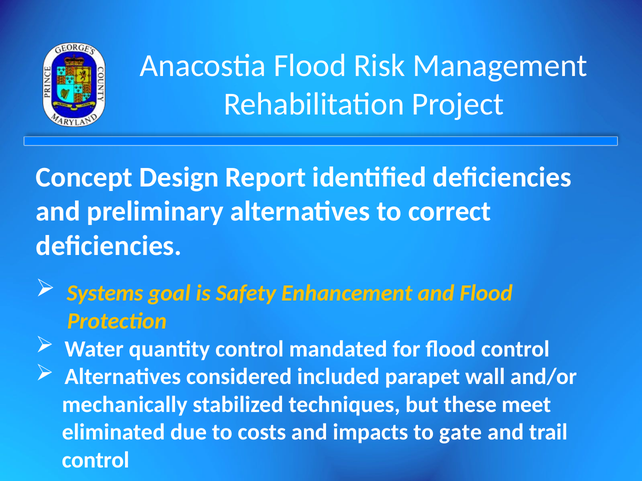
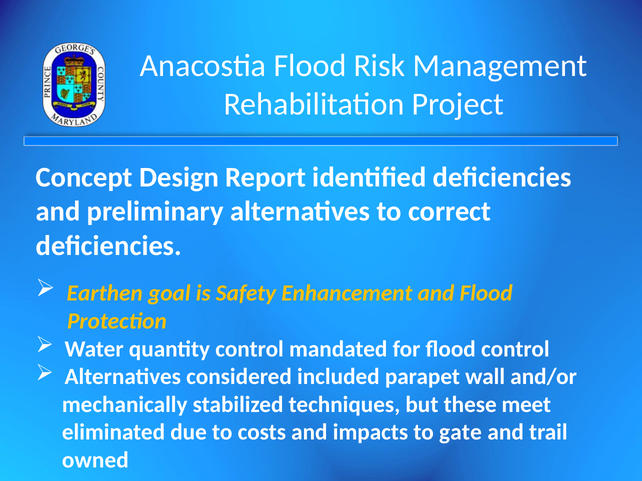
Systems: Systems -> Earthen (105, 293)
control: control -> owned (95, 461)
